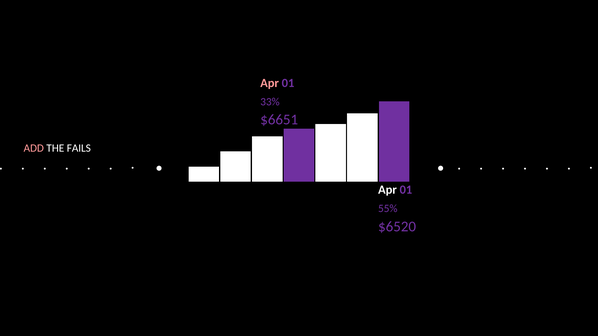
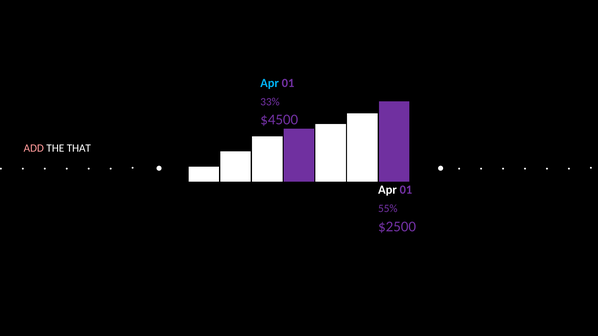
Apr colour: pink -> light blue (270, 83)
$6651: $6651 -> $4500 (279, 120)
FAILS: FAILS -> THAT (79, 148)
$6520: $6520 -> $2500 (397, 227)
